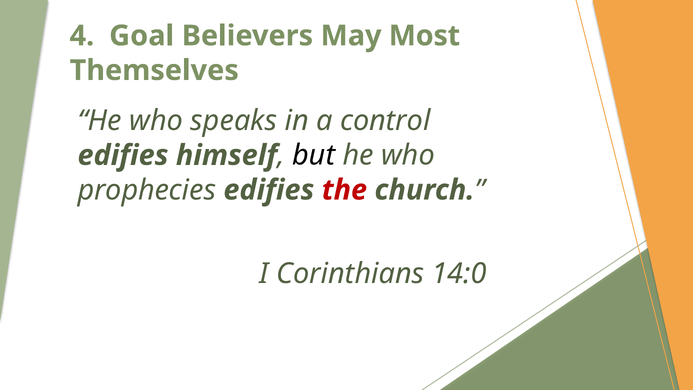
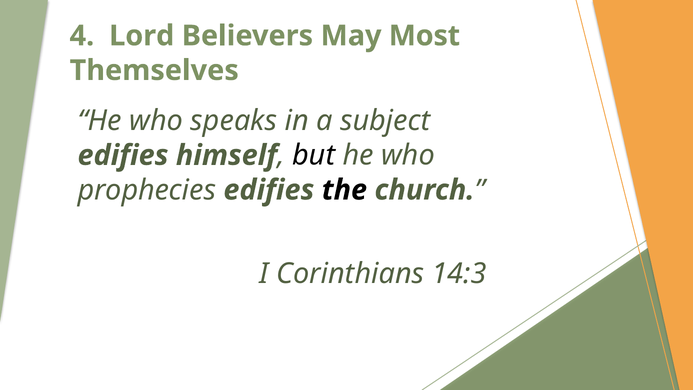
Goal: Goal -> Lord (142, 36)
control: control -> subject (385, 121)
the colour: red -> black (344, 190)
14:0: 14:0 -> 14:3 (459, 274)
